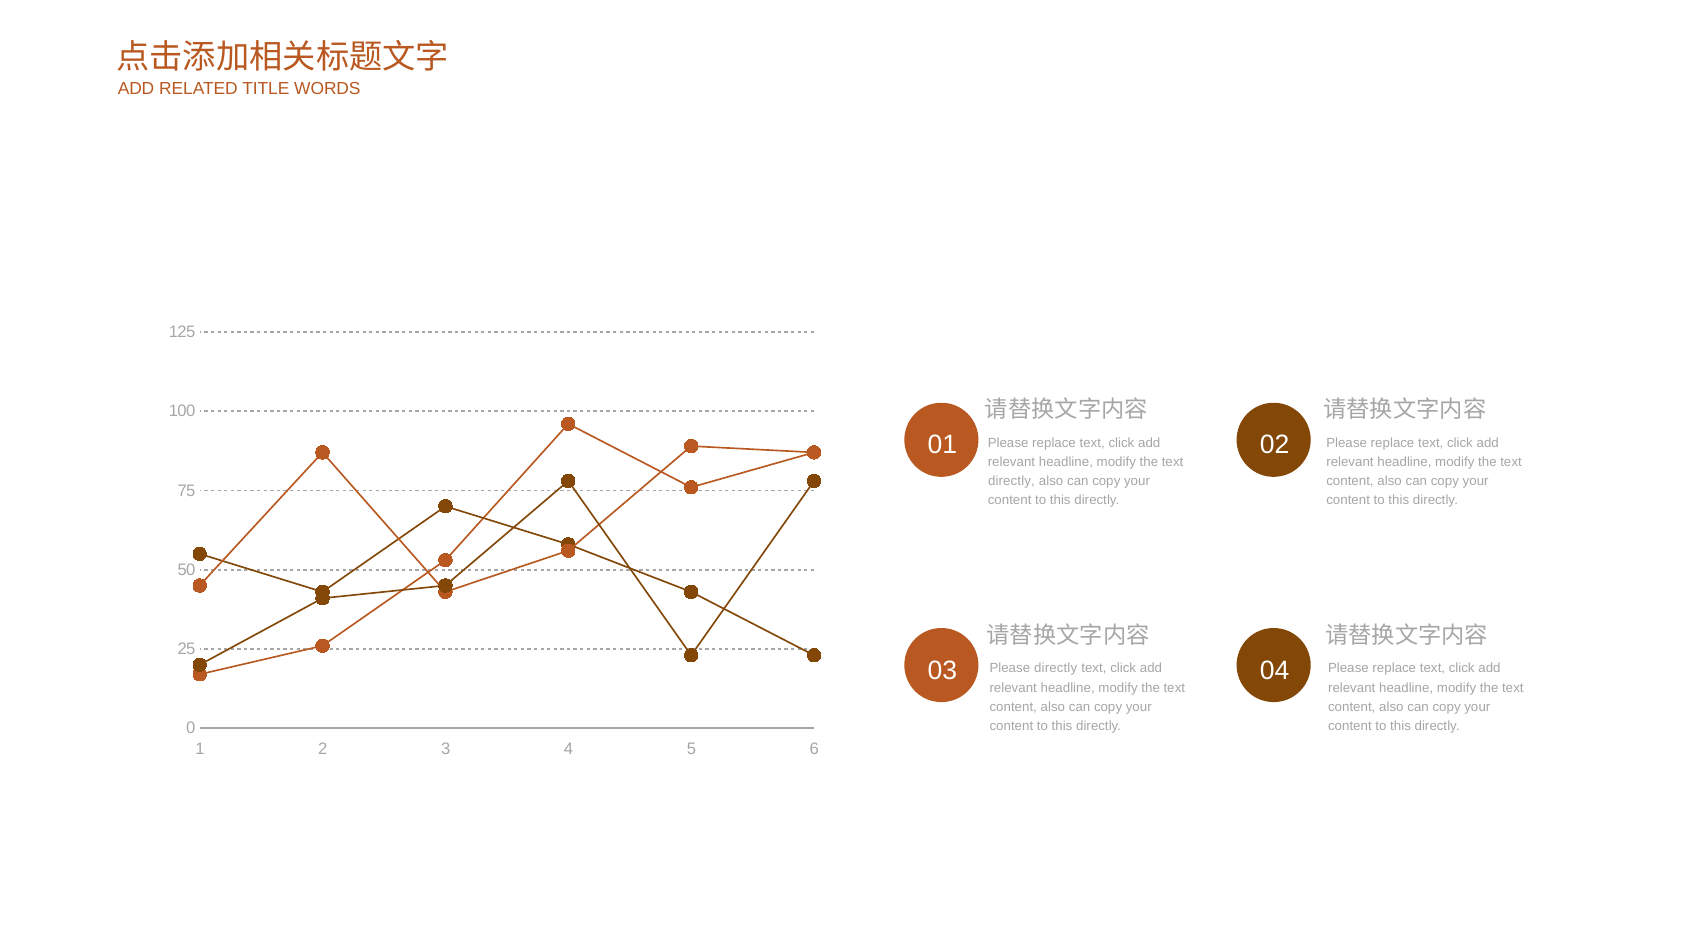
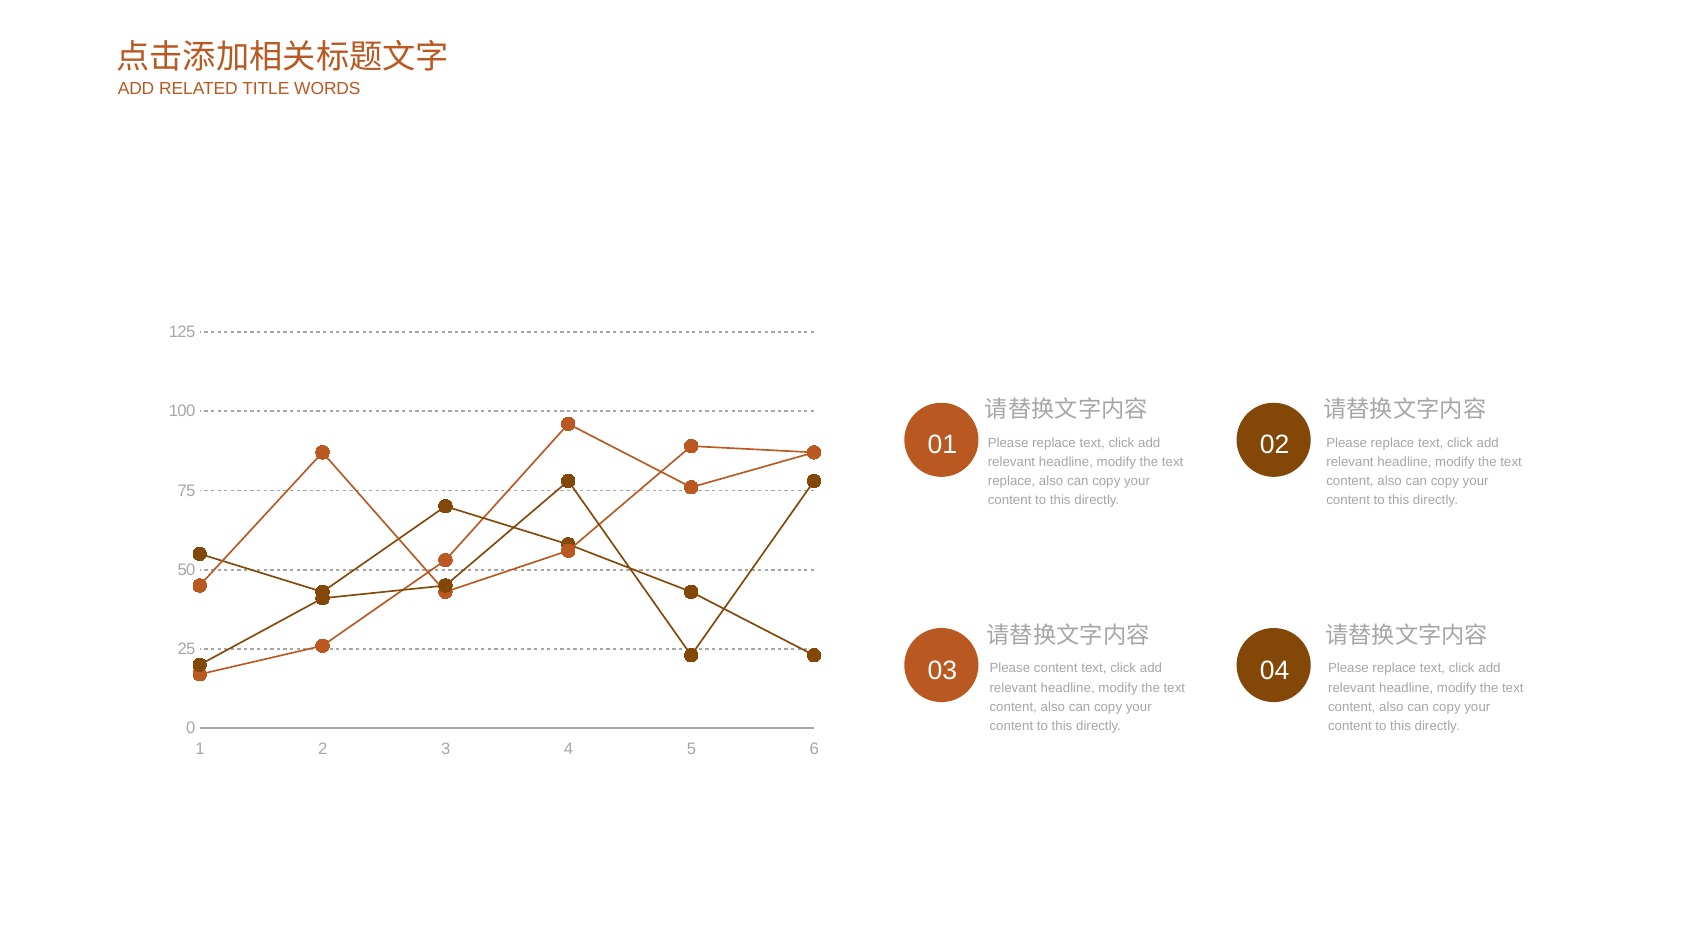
directly: directly -> replace (1011, 481)
Please directly: directly -> content (1056, 669)
